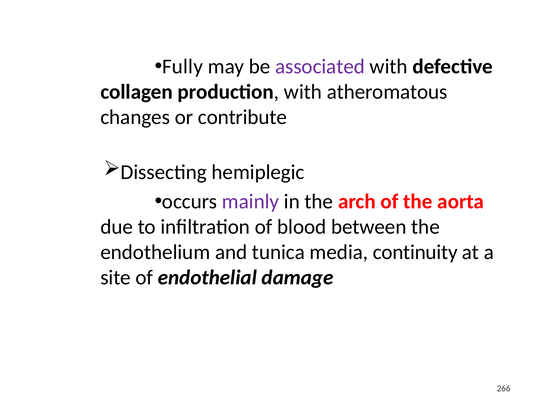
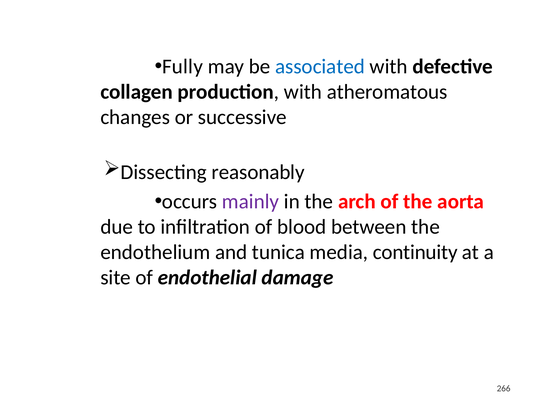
associated colour: purple -> blue (320, 67)
contribute: contribute -> successive (242, 117)
hemiplegic: hemiplegic -> reasonably (258, 172)
